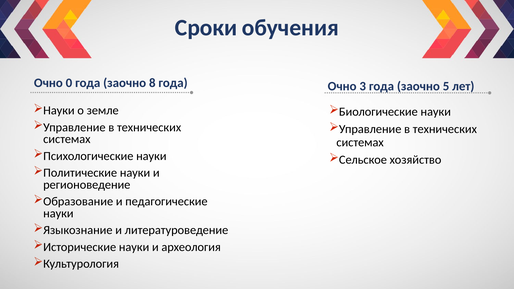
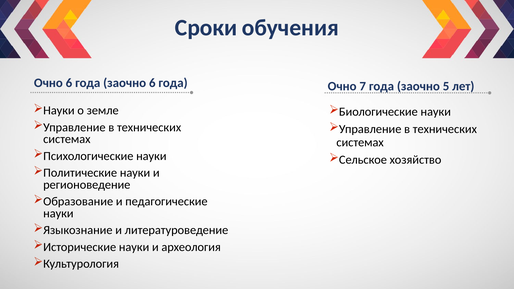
Очно 0: 0 -> 6 (69, 83)
заочно 8: 8 -> 6 (152, 83)
3: 3 -> 7 (363, 86)
